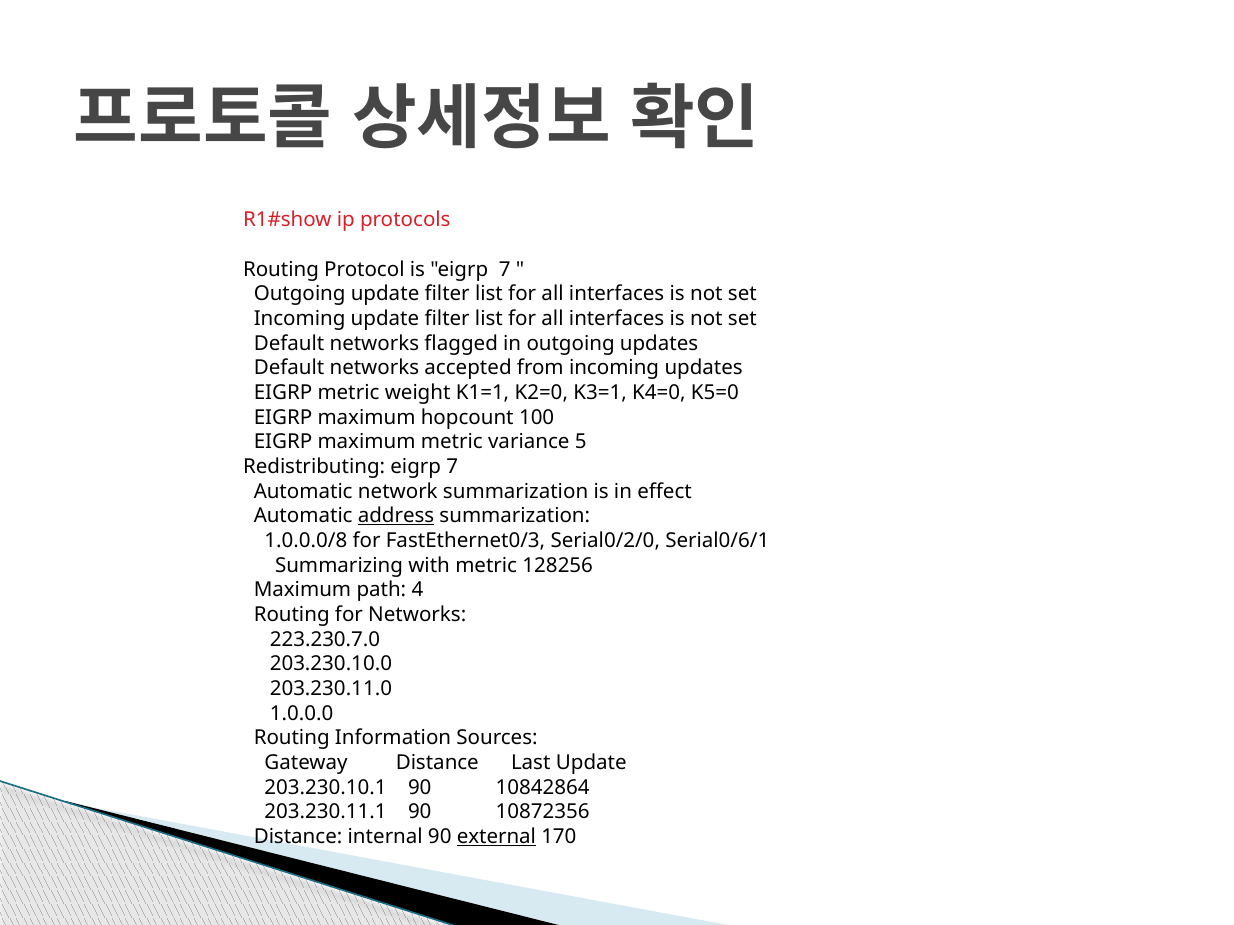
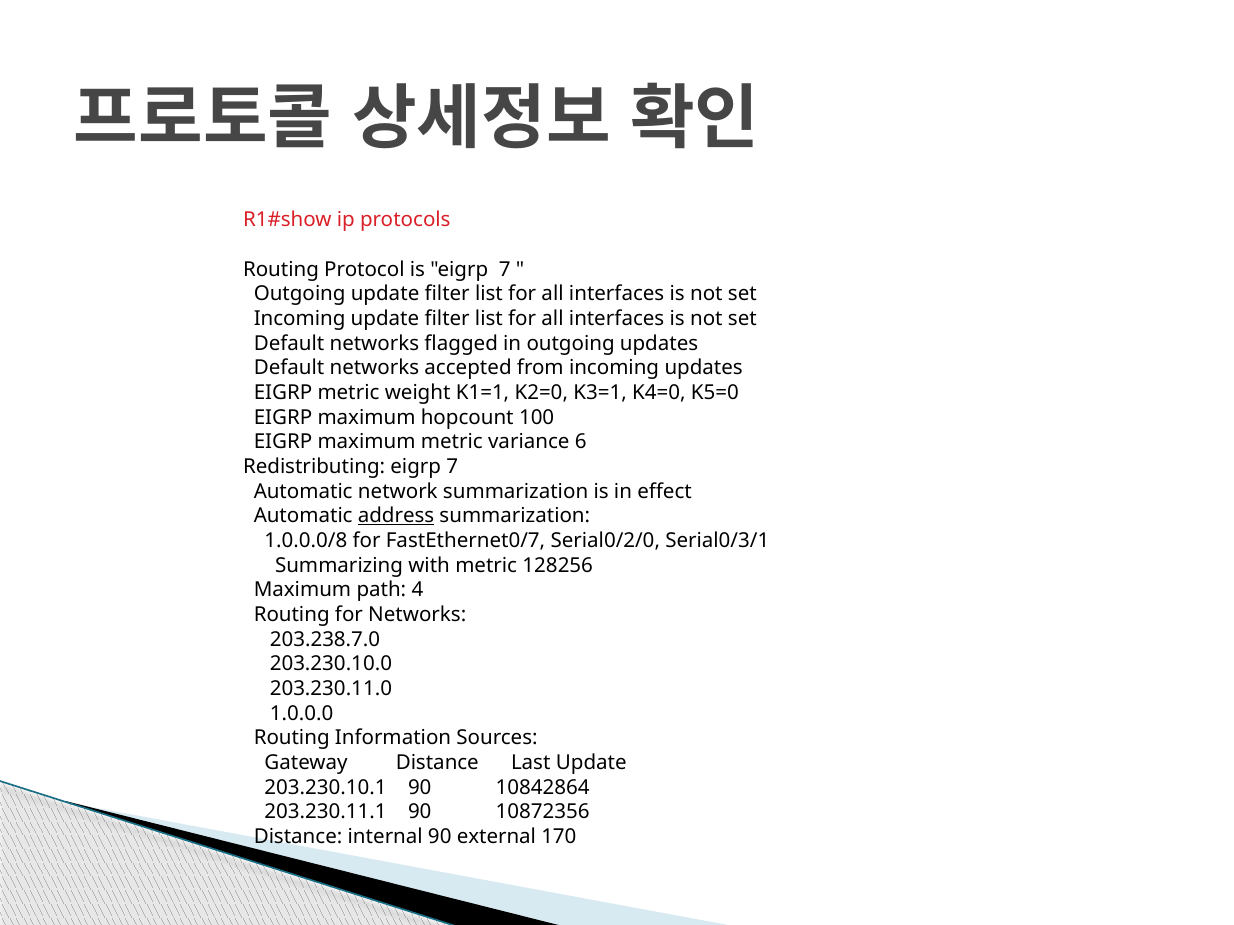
5: 5 -> 6 (581, 442)
FastEthernet0/3: FastEthernet0/3 -> FastEthernet0/7 (466, 541)
Serial0/6/1: Serial0/6/1 -> Serial0/3/1 (717, 541)
223.230.7.0: 223.230.7.0 -> 203.238.7.0 (325, 640)
external underline: present -> none (496, 837)
